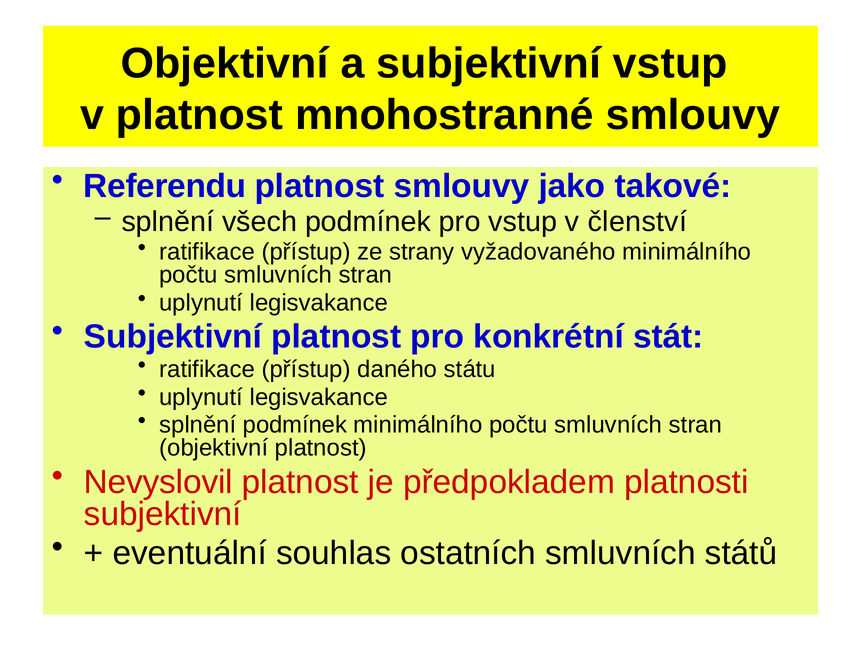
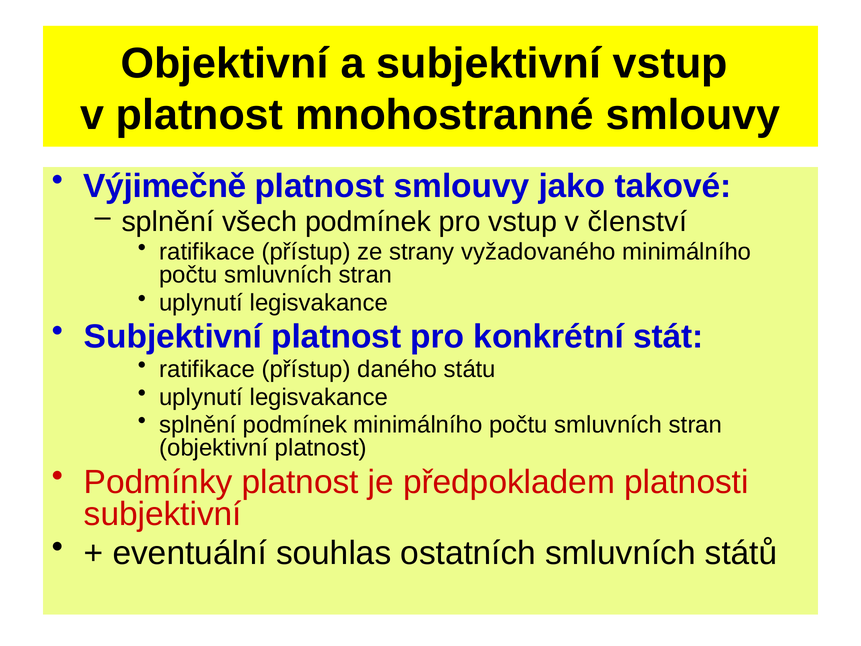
Referendu: Referendu -> Výjimečně (165, 186)
Nevyslovil: Nevyslovil -> Podmínky (158, 482)
